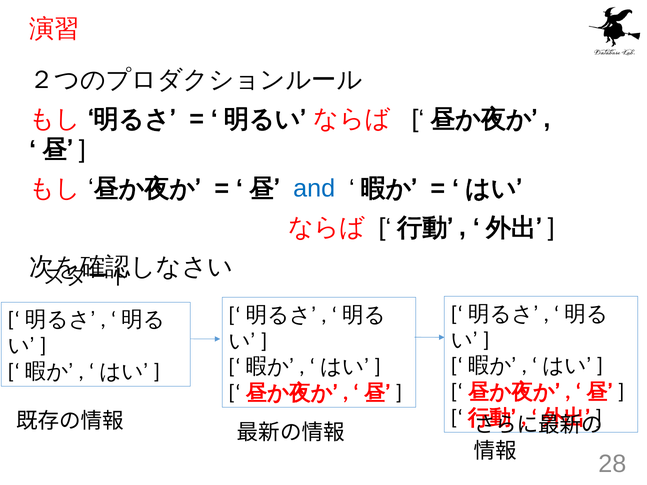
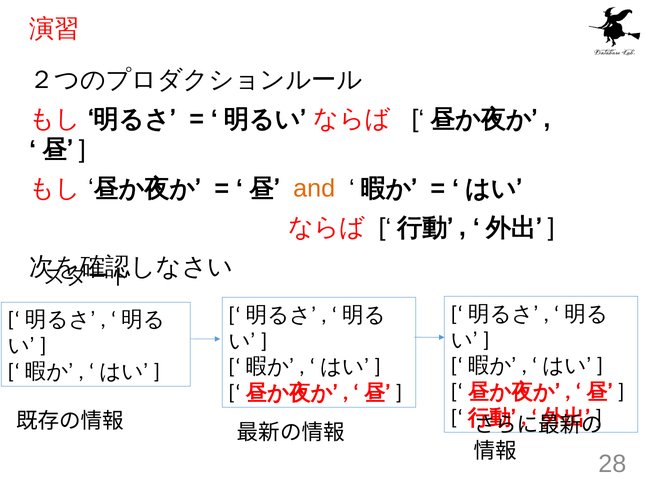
and colour: blue -> orange (314, 189)
